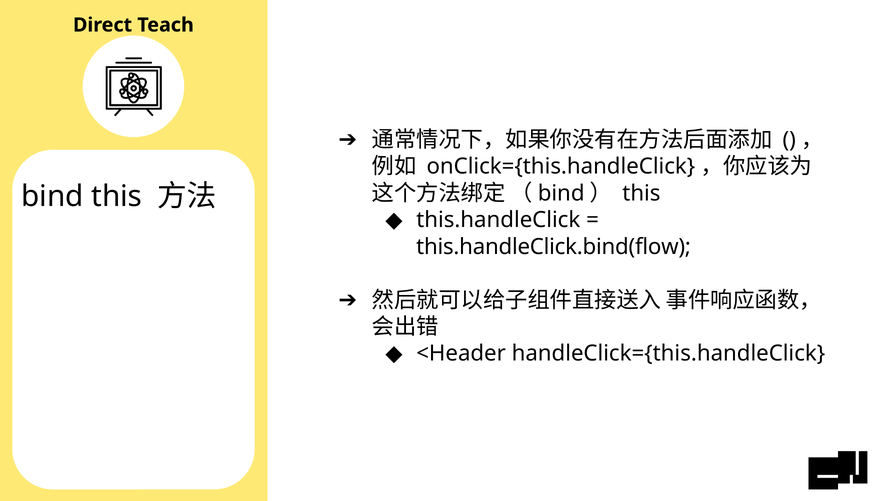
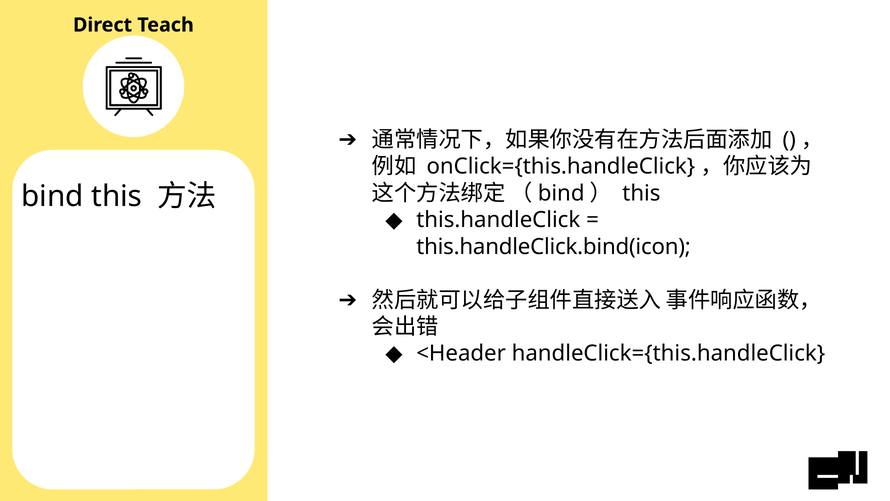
this.handleClick.bind(flow: this.handleClick.bind(flow -> this.handleClick.bind(icon (554, 247)
